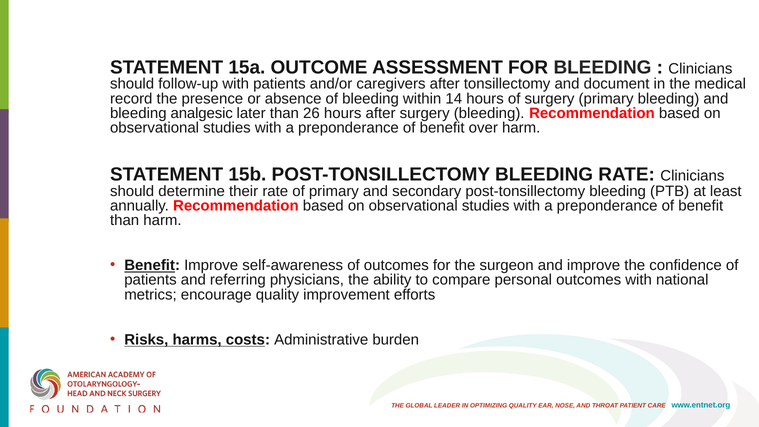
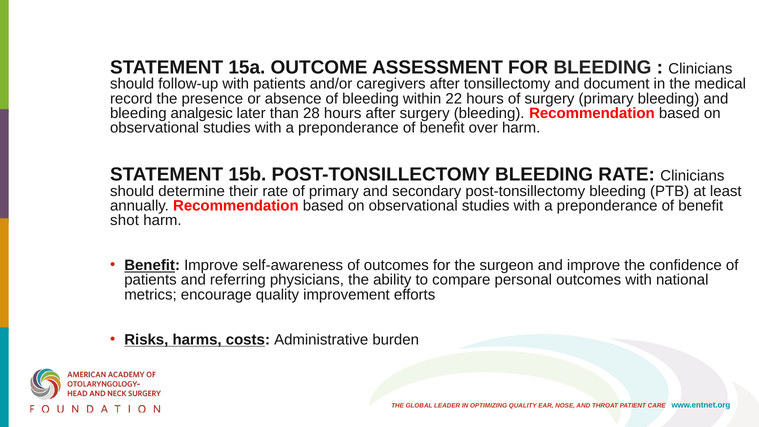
14: 14 -> 22 (454, 99)
26: 26 -> 28 (311, 113)
than: than -> shot (125, 220)
